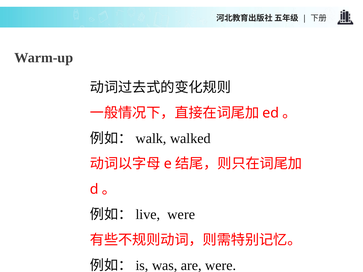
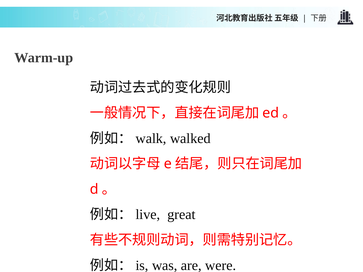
were: were -> great (181, 215)
